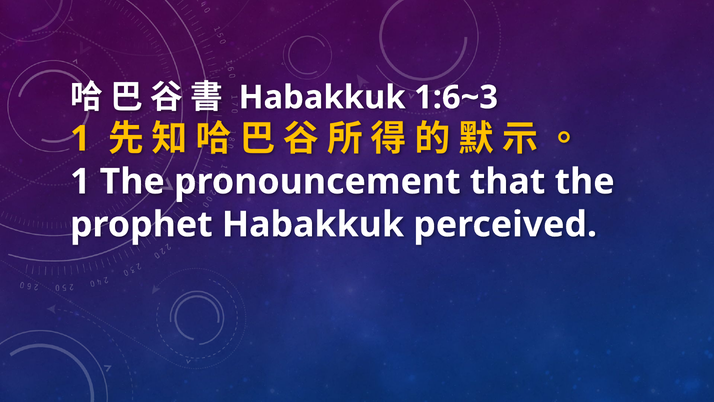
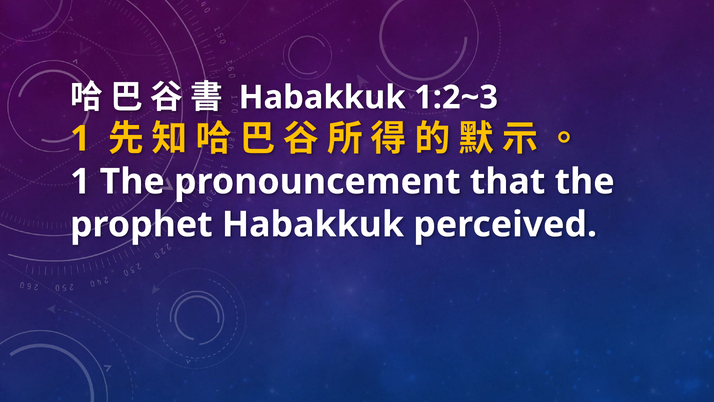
1:6~3: 1:6~3 -> 1:2~3 (456, 97)
